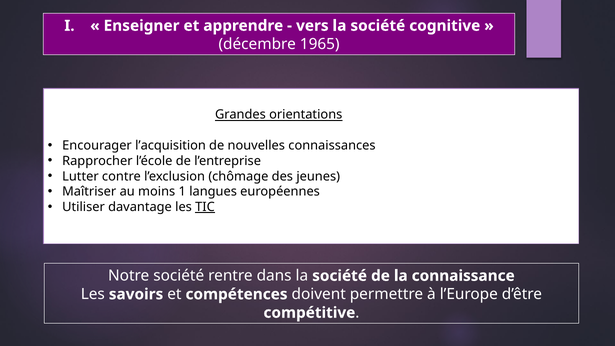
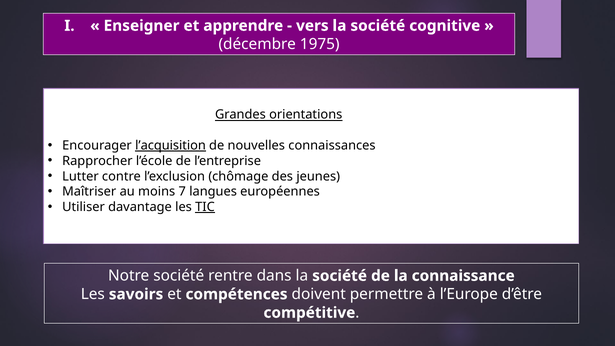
1965: 1965 -> 1975 (320, 44)
l’acquisition underline: none -> present (170, 145)
1: 1 -> 7 (182, 192)
